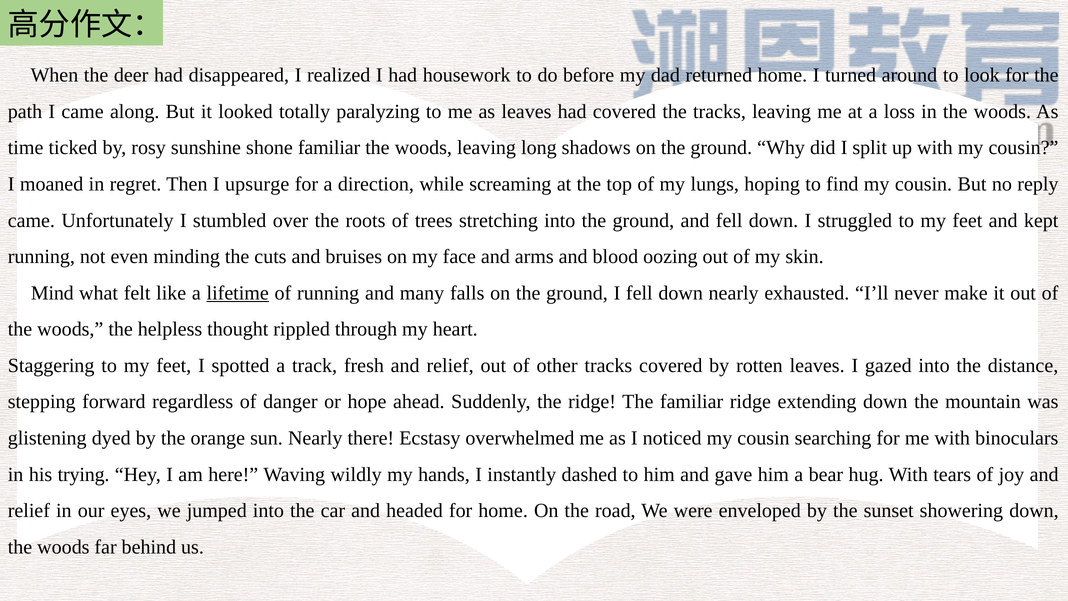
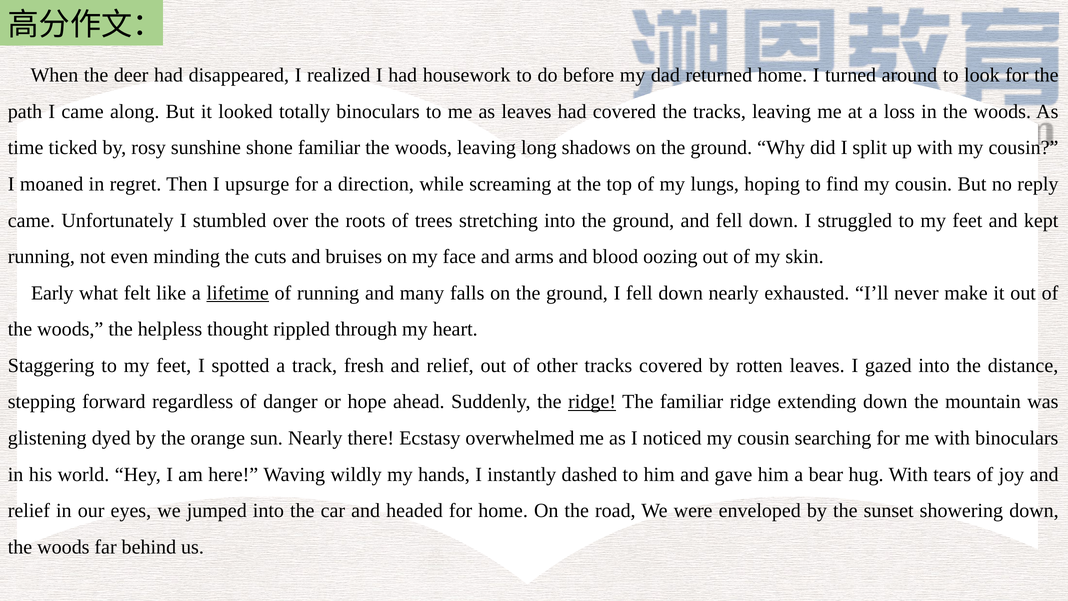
totally paralyzing: paralyzing -> binoculars (378, 112)
Mind: Mind -> Early (52, 293)
ridge underline: none -> present (592, 402)
trying: trying -> world (83, 474)
